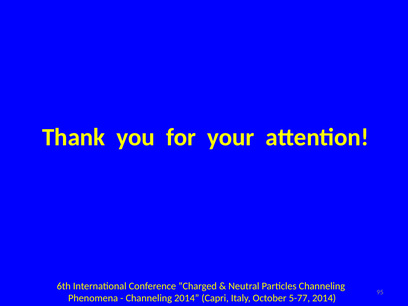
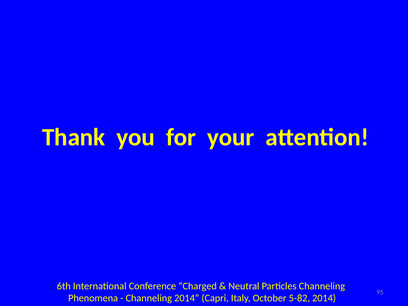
5-77: 5-77 -> 5-82 (299, 298)
